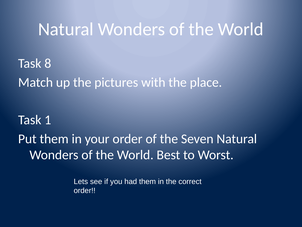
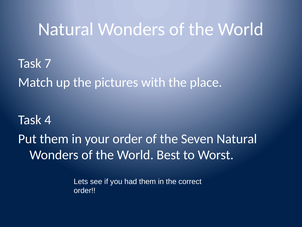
8: 8 -> 7 (48, 63)
1: 1 -> 4 (48, 120)
